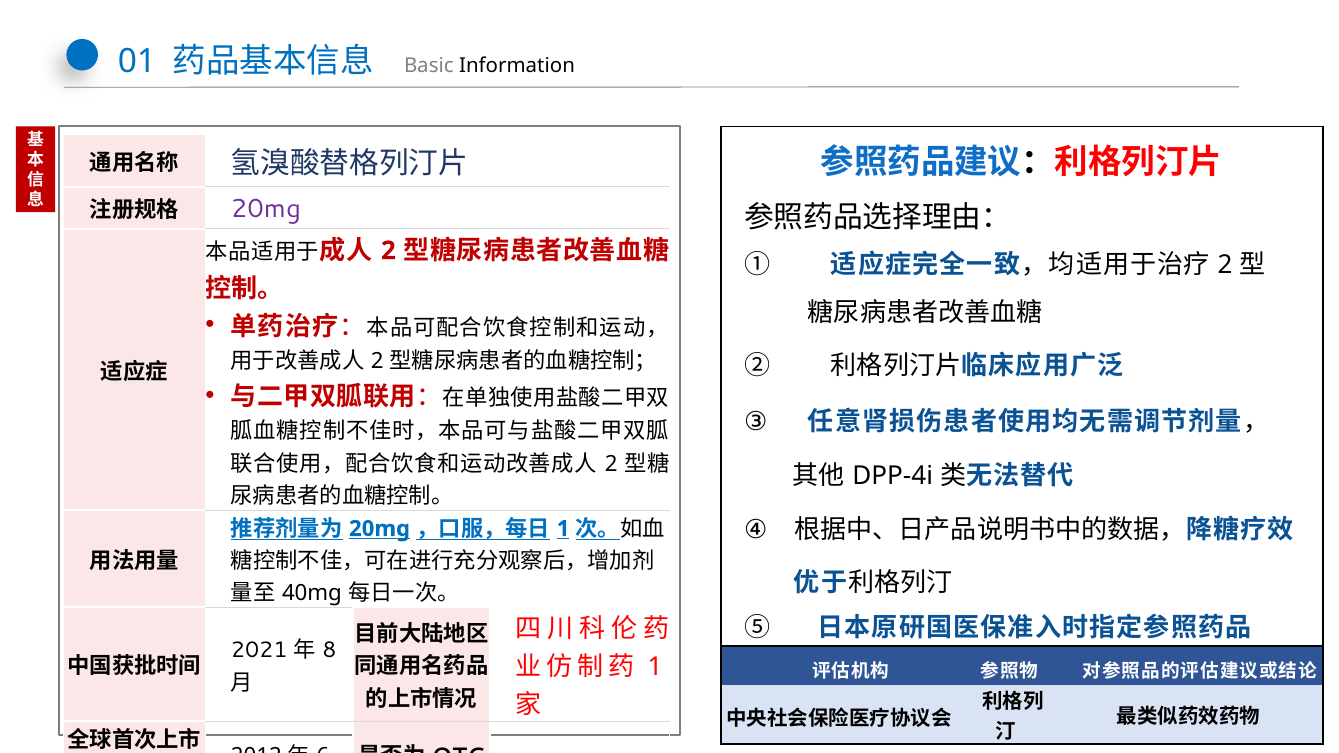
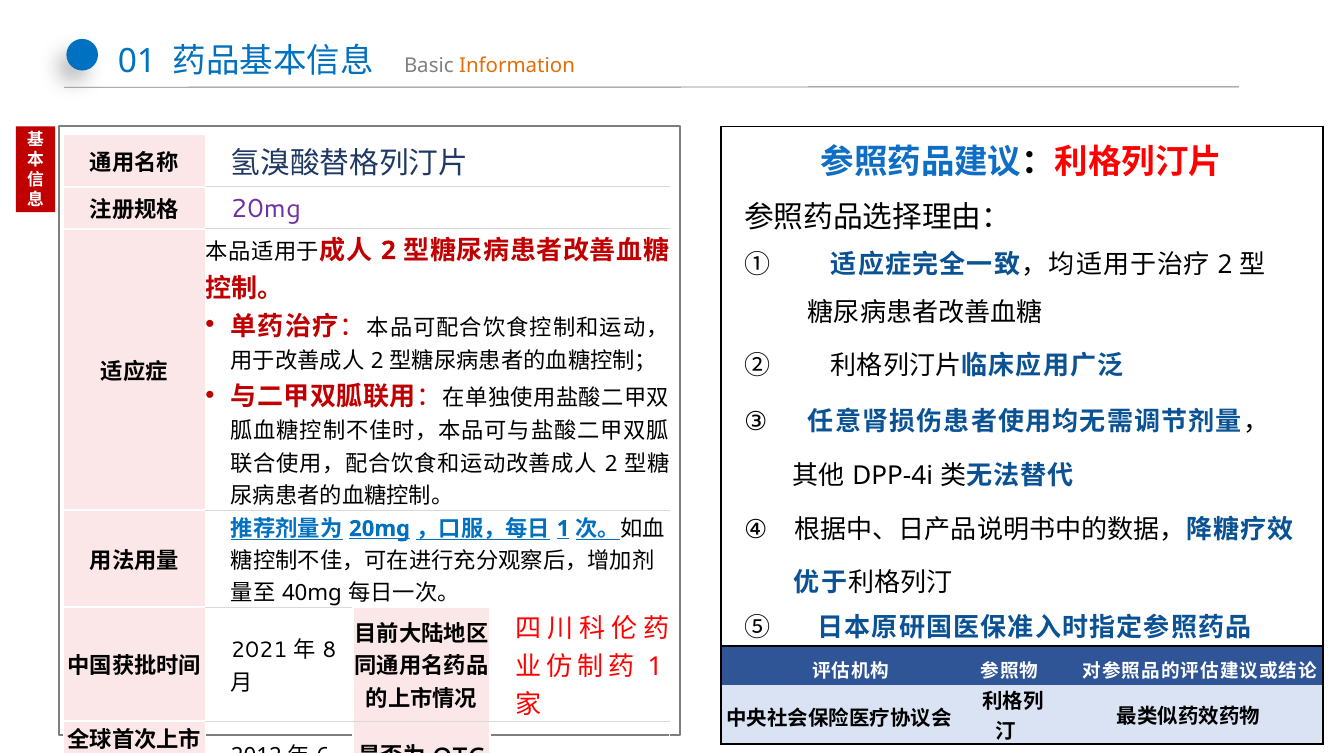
Information colour: black -> orange (517, 66)
